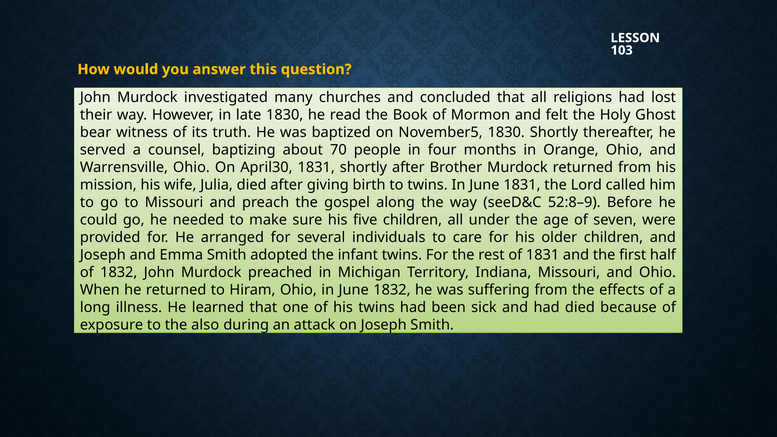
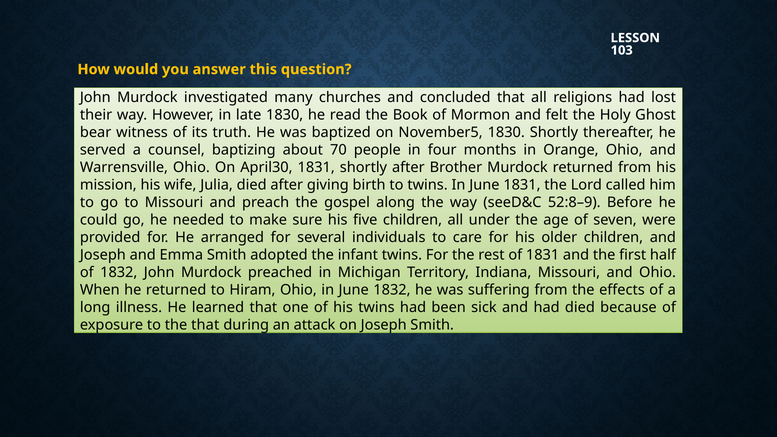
the also: also -> that (205, 325)
